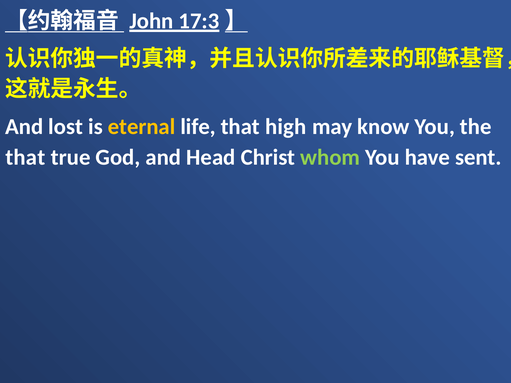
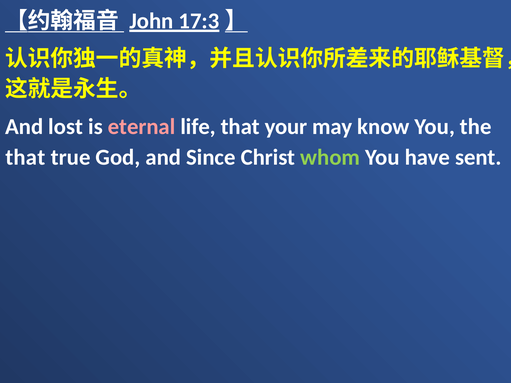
eternal colour: yellow -> pink (142, 127)
high: high -> your (286, 127)
Head: Head -> Since (211, 157)
